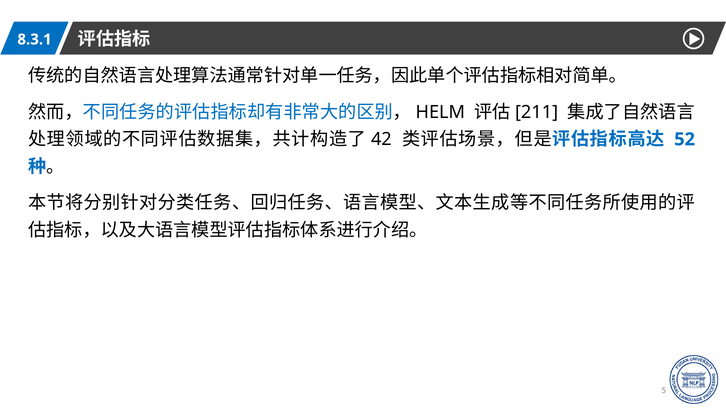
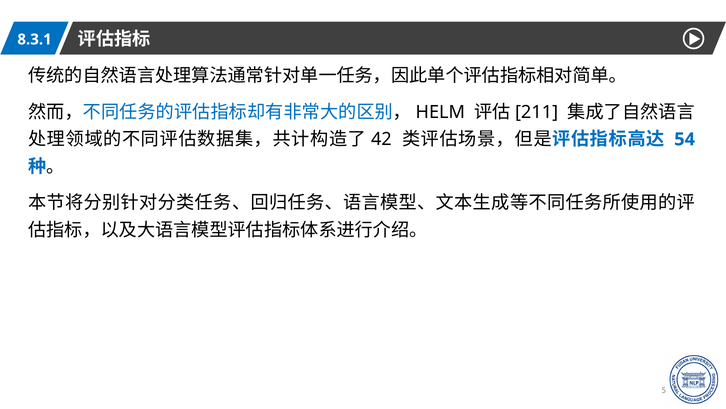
52: 52 -> 54 (685, 139)
